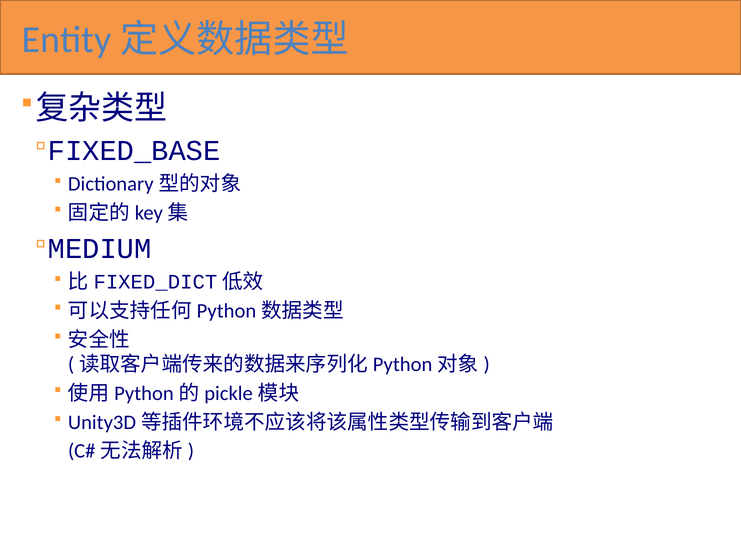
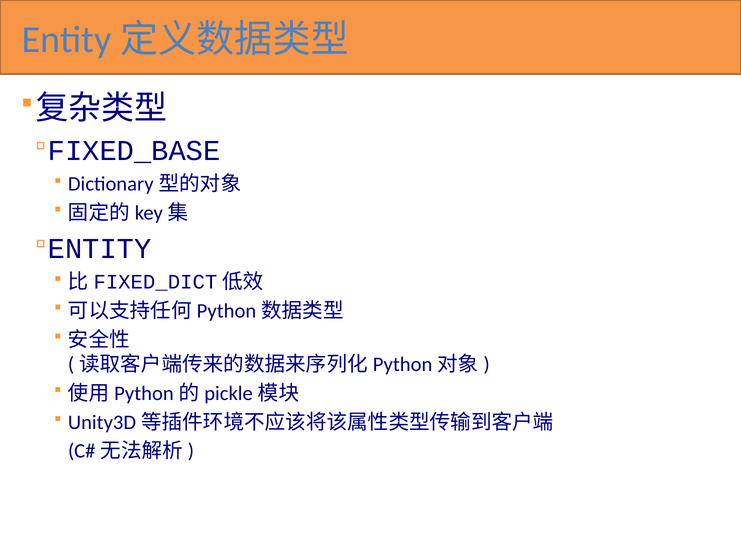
MEDIUM: MEDIUM -> ENTITY (100, 249)
